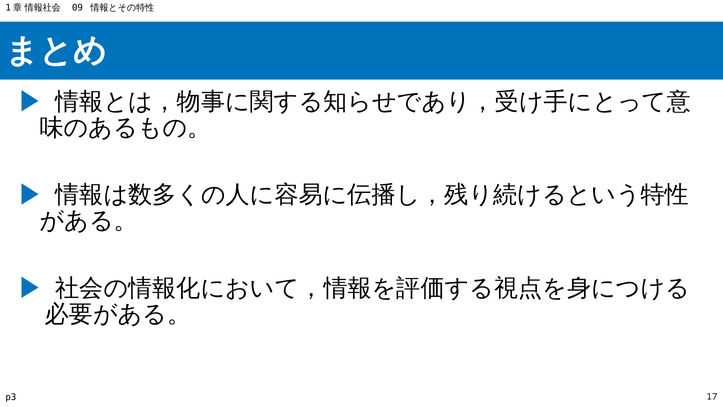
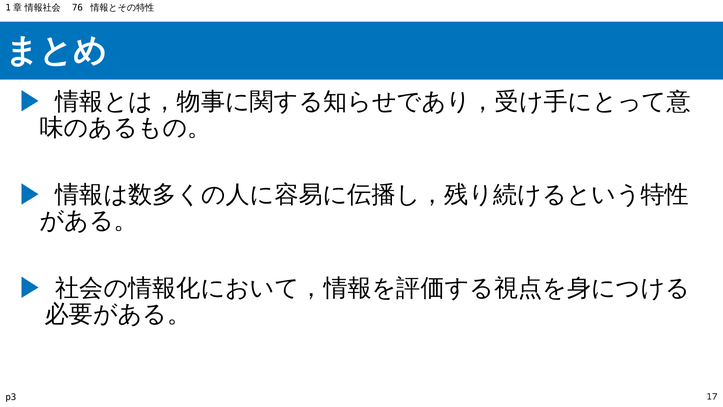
09: 09 -> 76 (77, 8)
